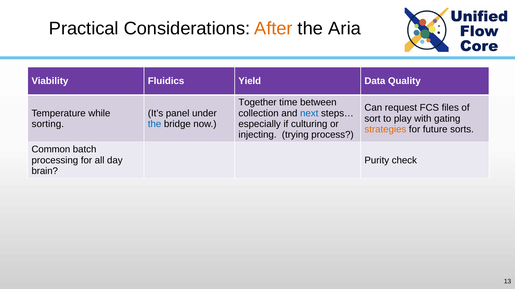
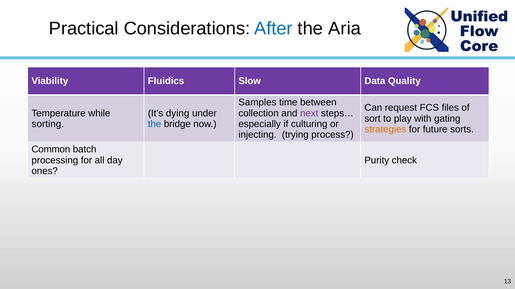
After colour: orange -> blue (273, 28)
Yield: Yield -> Slow (250, 81)
Together: Together -> Samples (257, 103)
panel: panel -> dying (178, 113)
next colour: blue -> purple (309, 113)
brain: brain -> ones (45, 171)
